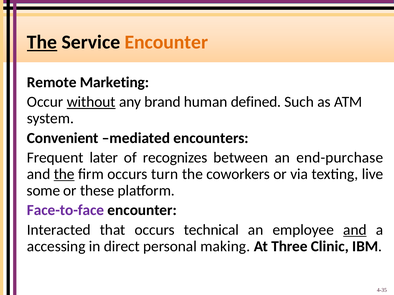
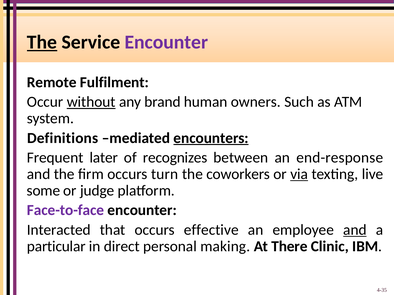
Encounter colour: orange -> purple (166, 42)
Marketing: Marketing -> Fulfilment (114, 82)
defined: defined -> owners (256, 102)
Convenient: Convenient -> Definitions (63, 138)
encounters underline: none -> present (211, 138)
end-purchase: end-purchase -> end-response (340, 158)
the underline: present -> none (64, 174)
via underline: none -> present (299, 174)
these: these -> judge (97, 191)
technical: technical -> effective (211, 230)
accessing: accessing -> particular (56, 247)
Three: Three -> There (289, 247)
